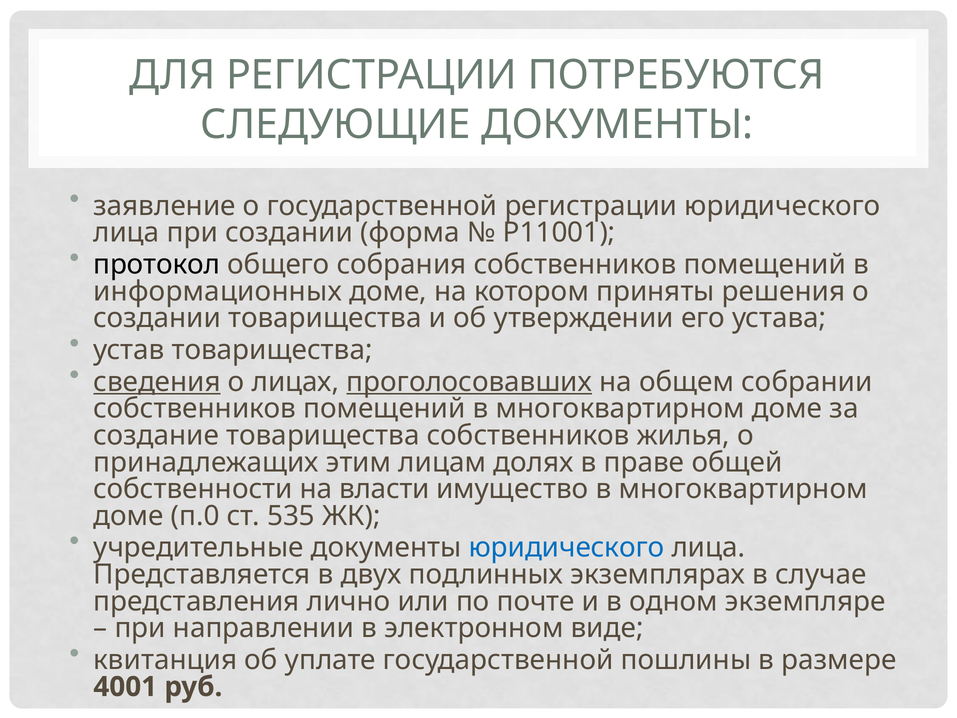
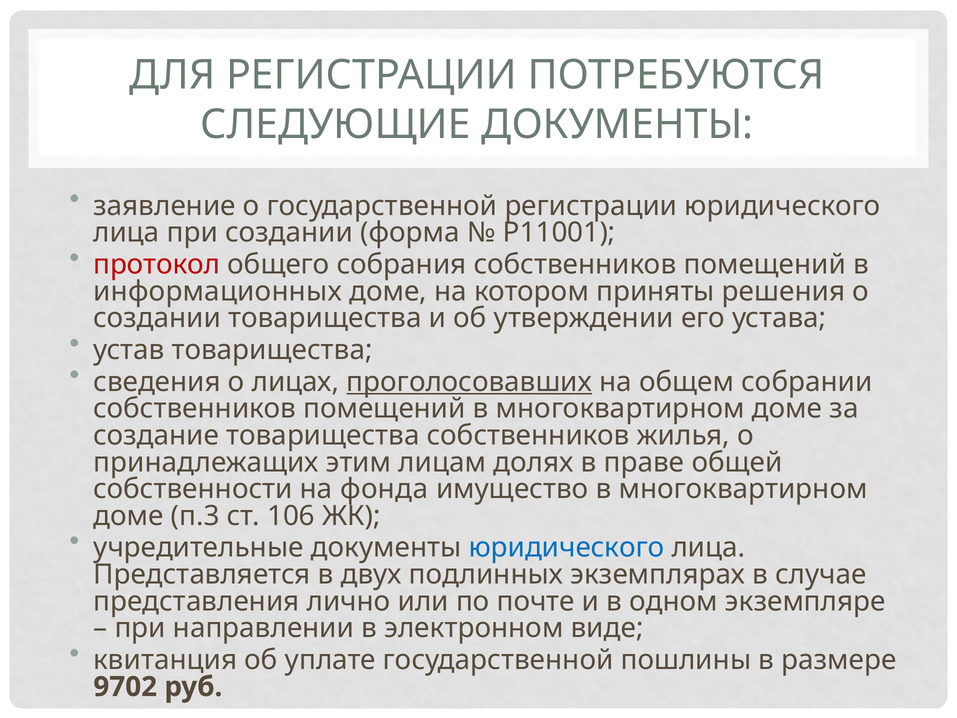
протокол colour: black -> red (157, 264)
сведения underline: present -> none (157, 382)
власти: власти -> фонда (384, 489)
п.0: п.0 -> п.3 (195, 516)
535: 535 -> 106 (291, 516)
4001: 4001 -> 9702 (125, 687)
